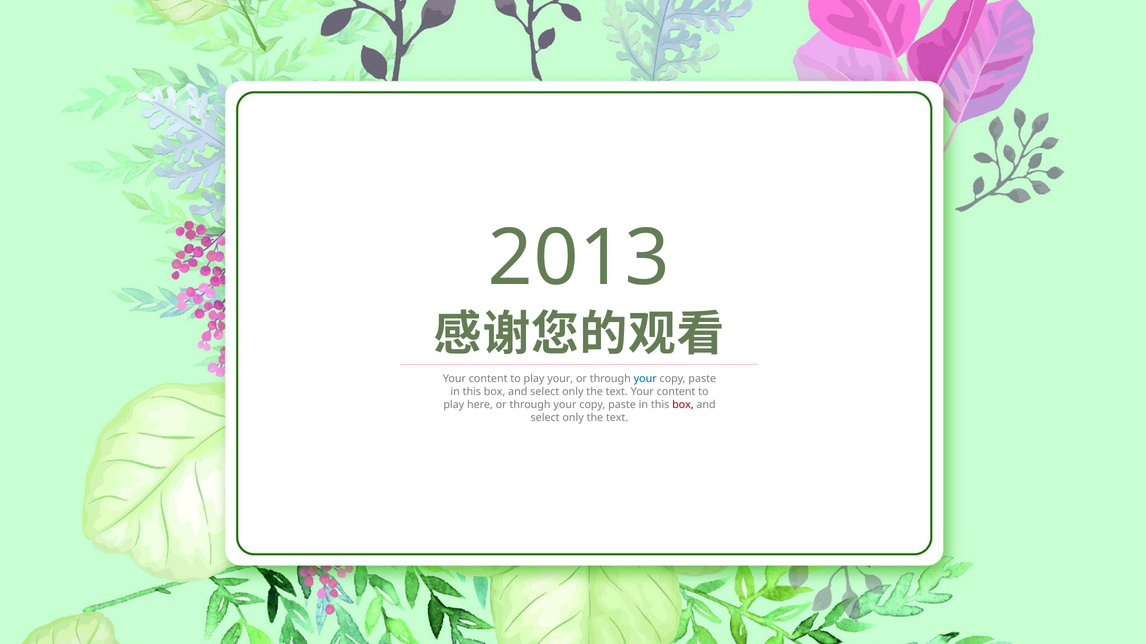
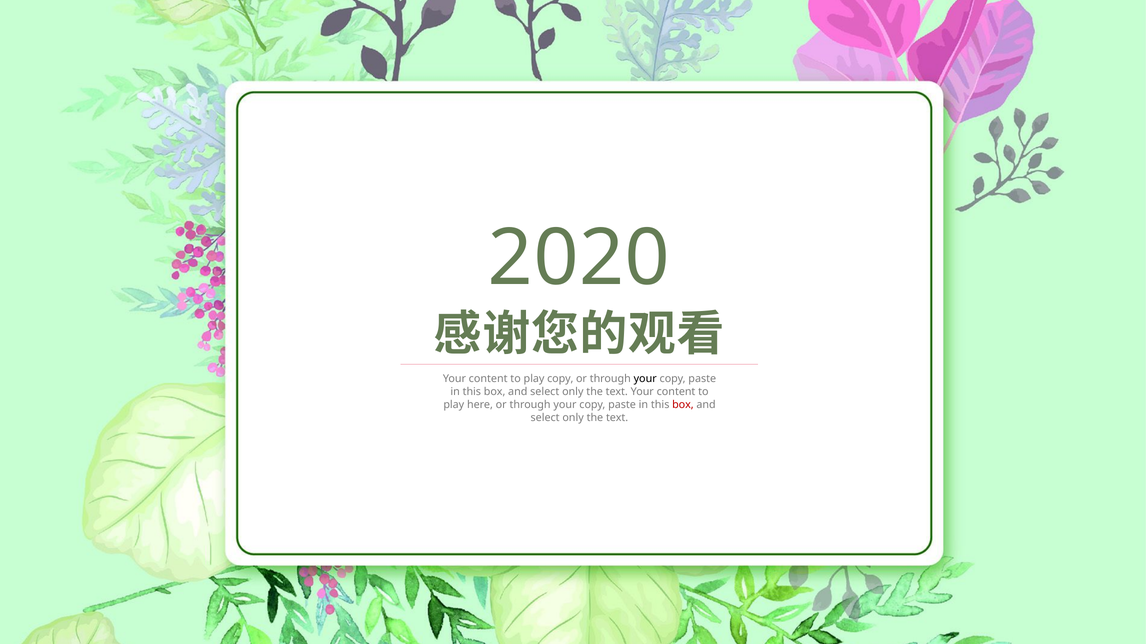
2013: 2013 -> 2020 (579, 259)
play your: your -> copy (560, 379)
your colour: blue -> black (645, 379)
